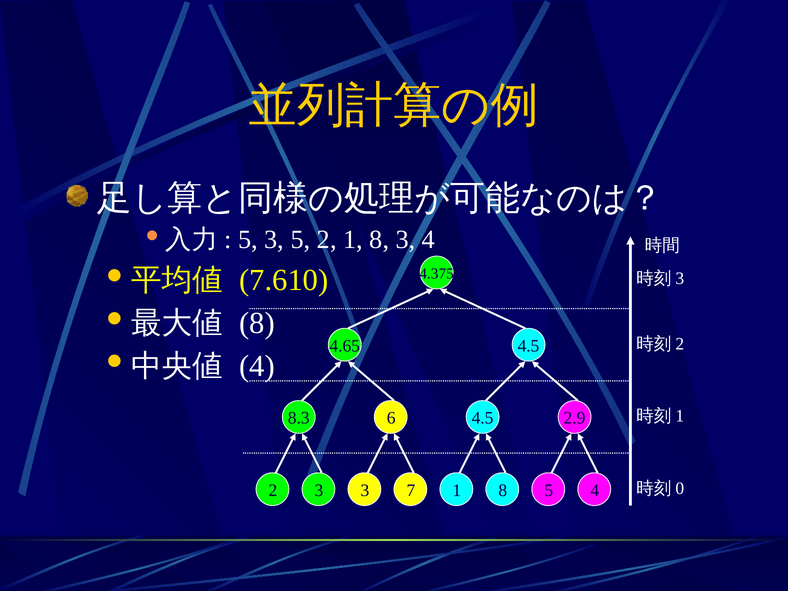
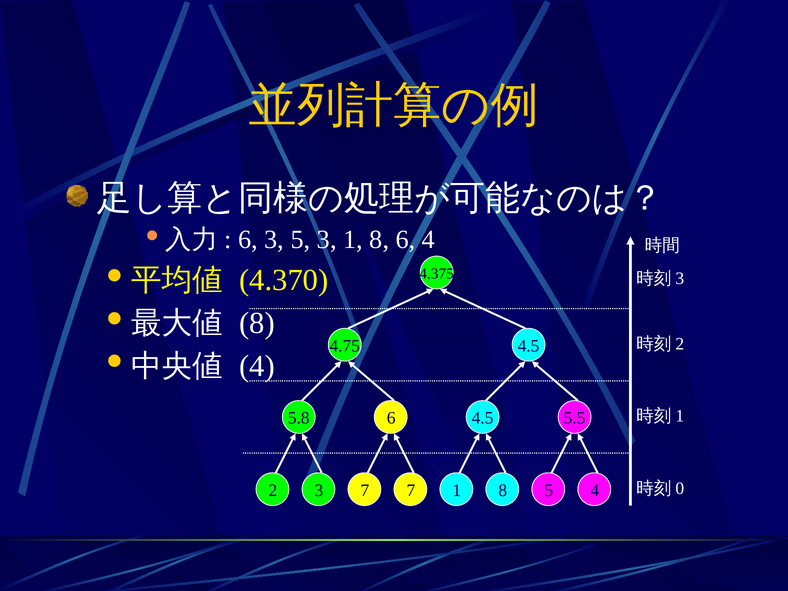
5: 5 -> 6 (248, 240)
3 5 2: 2 -> 3 (327, 240)
8 3: 3 -> 6 (406, 240)
7.610: 7.610 -> 4.370 (284, 280)
4.65: 4.65 -> 4.75 (345, 346)
8.3: 8.3 -> 5.8 (299, 418)
2.9: 2.9 -> 5.5 (574, 418)
3 3: 3 -> 7 (365, 490)
